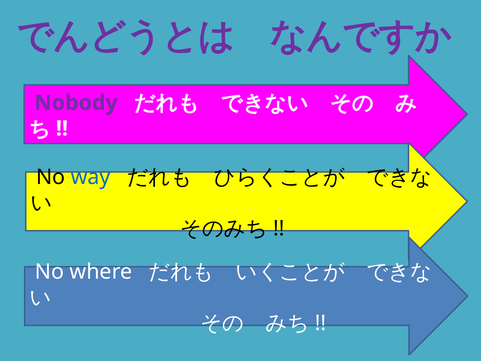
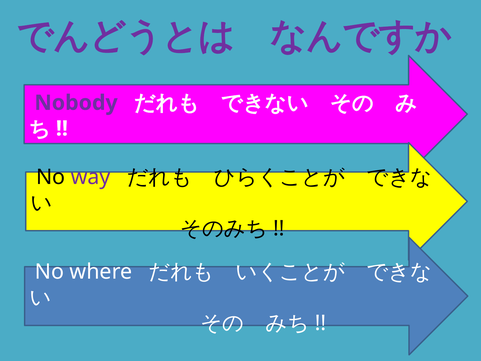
way colour: blue -> purple (91, 177)
